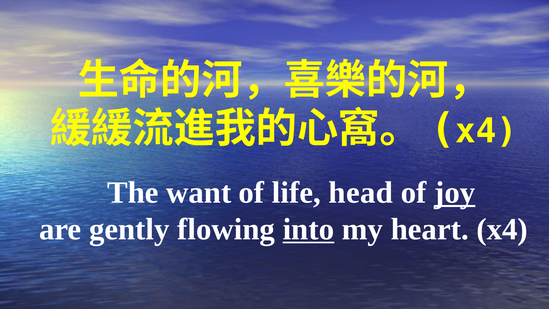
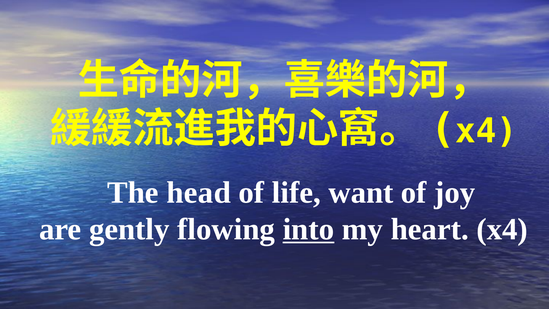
want: want -> head (199, 193)
head: head -> want (361, 193)
joy underline: present -> none (455, 193)
